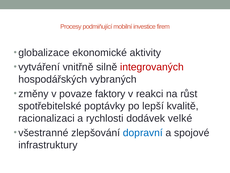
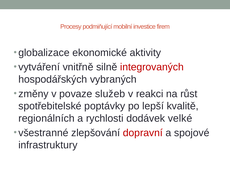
faktory: faktory -> služeb (110, 94)
racionalizaci: racionalizaci -> regionálních (46, 118)
dopravní colour: blue -> red (143, 132)
